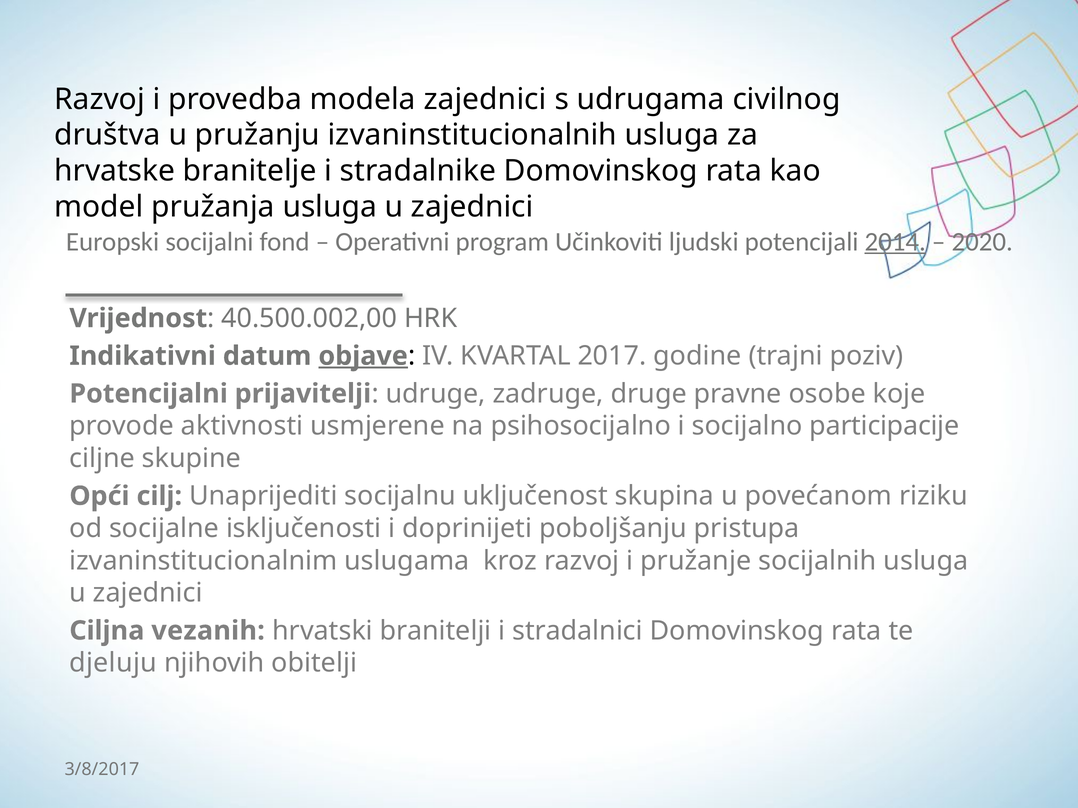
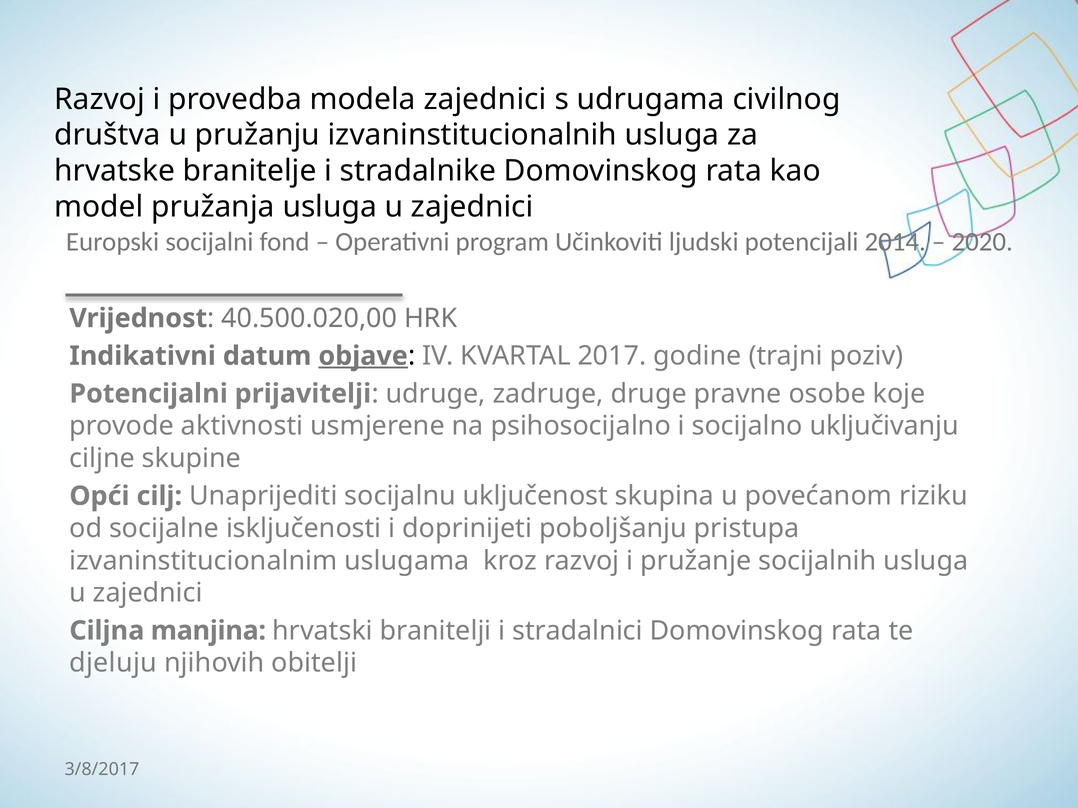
2014 underline: present -> none (895, 242)
40.500.002,00: 40.500.002,00 -> 40.500.020,00 (309, 318)
participacije: participacije -> uključivanju (884, 426)
vezanih: vezanih -> manjina (208, 631)
